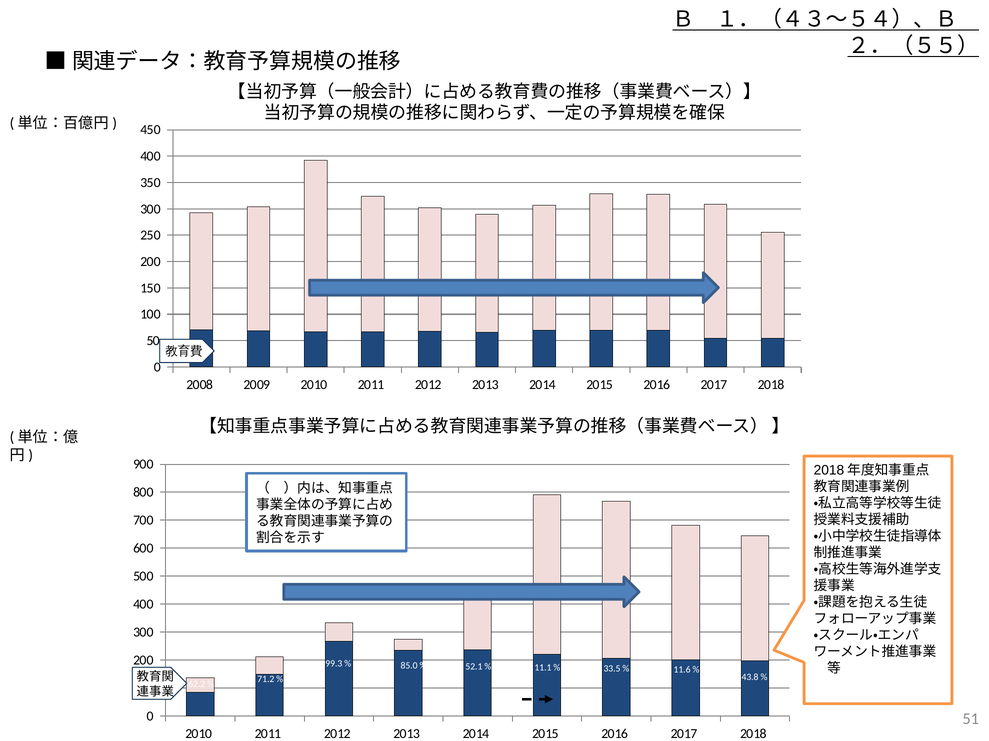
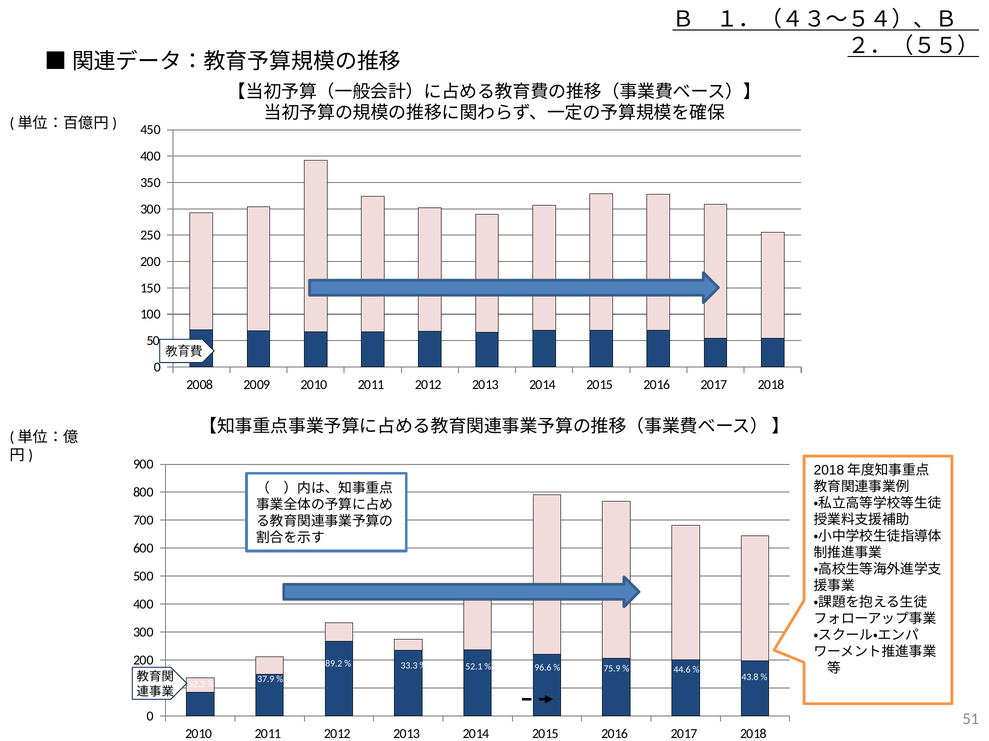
99.3: 99.3 -> 89.2 (334, 664)
85.0: 85.0 -> 33.3 (409, 666)
11.1: 11.1 -> 96.6 (543, 668)
33.5: 33.5 -> 75.9 (612, 669)
11.6: 11.6 -> 44.6 (682, 670)
71.2: 71.2 -> 37.9 (266, 680)
